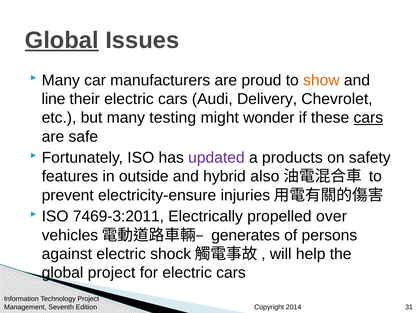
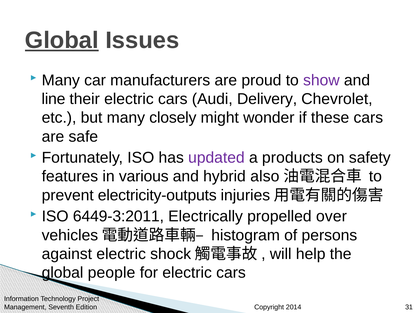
show colour: orange -> purple (321, 80)
testing: testing -> closely (173, 118)
cars underline: present -> none (368, 118)
outside: outside -> various (144, 176)
electricity-ensure: electricity-ensure -> electricity-outputs (157, 195)
7469-3:2011: 7469-3:2011 -> 6449-3:2011 (118, 216)
generates: generates -> histogram (246, 235)
global project: project -> people (112, 273)
